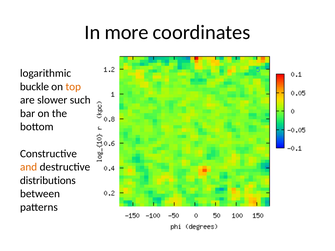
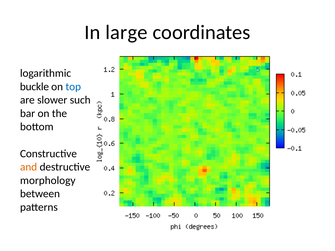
more: more -> large (126, 32)
top colour: orange -> blue (73, 87)
distributions: distributions -> morphology (48, 181)
